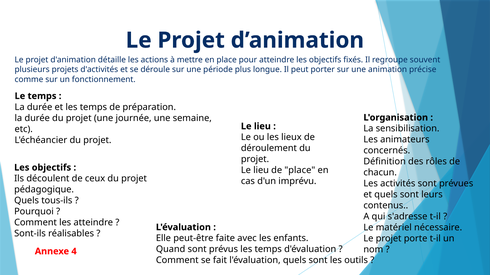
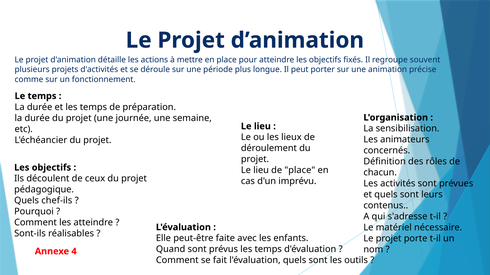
tous-ils: tous-ils -> chef-ils (57, 201)
